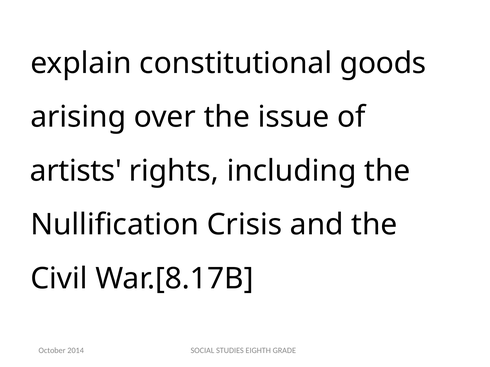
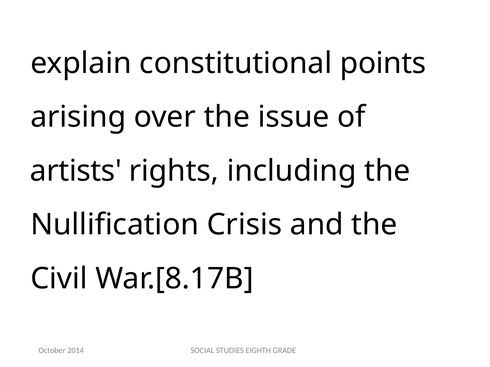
goods: goods -> points (383, 63)
